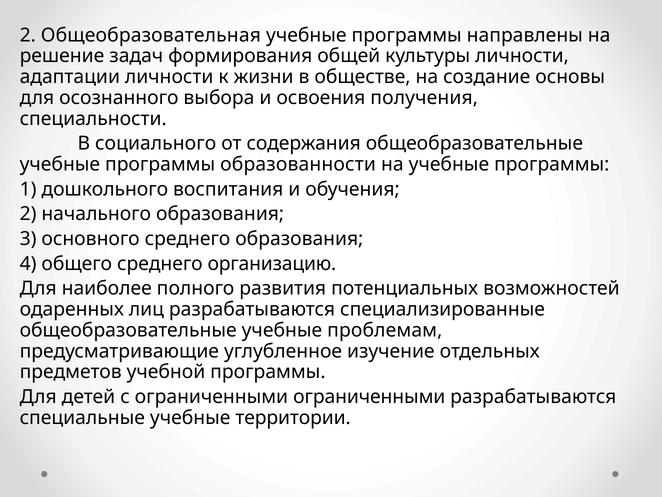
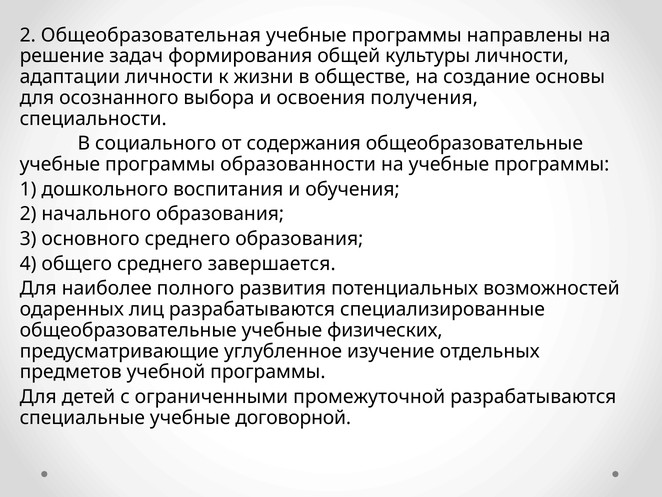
организацию: организацию -> завершается (272, 263)
проблемам: проблемам -> физических (385, 330)
ограниченными ограниченными: ограниченными -> промежуточной (369, 396)
территории: территории -> договорной (293, 417)
